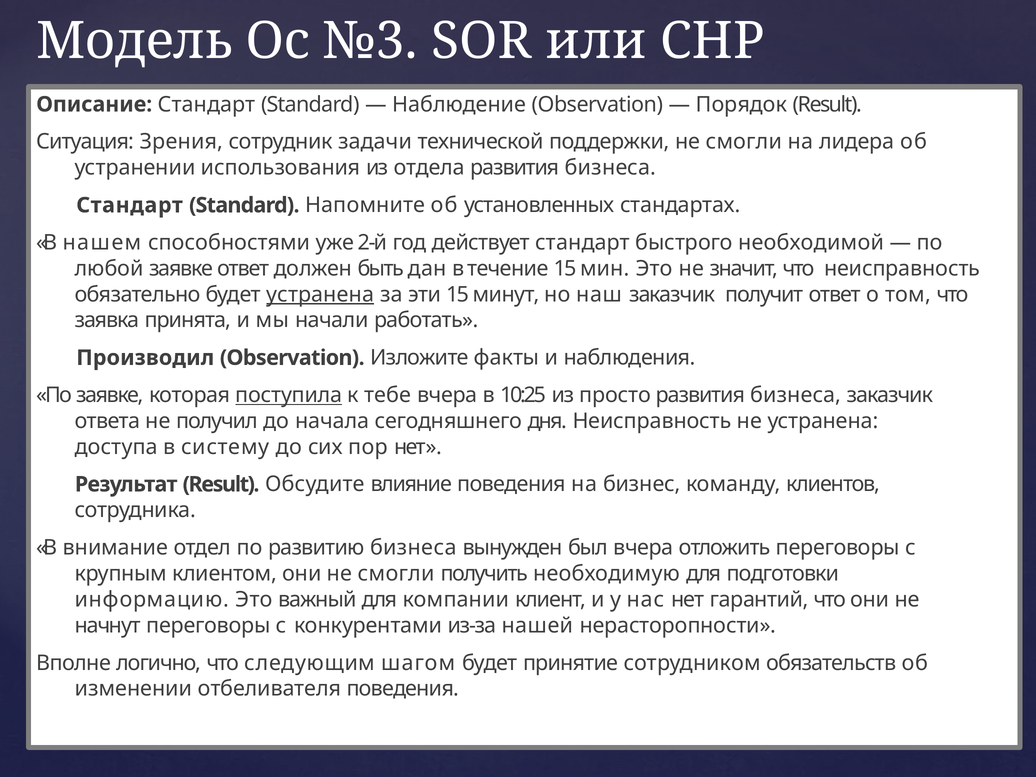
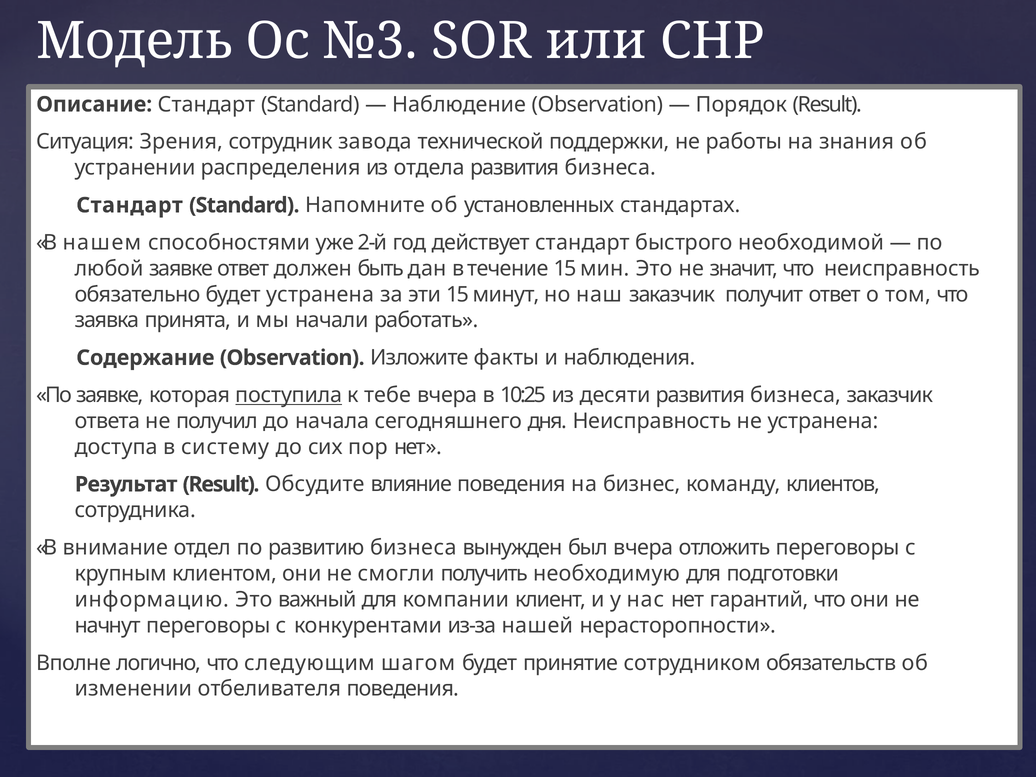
задачи: задачи -> завода (375, 142)
поддержки не смогли: смогли -> работы (744, 142)
лидера: лидера -> знания (857, 142)
использования: использования -> распределения (281, 168)
устранена underline: present -> none (320, 294)
Производил: Производил -> Содержание (145, 358)
просто: просто -> десяти (615, 395)
